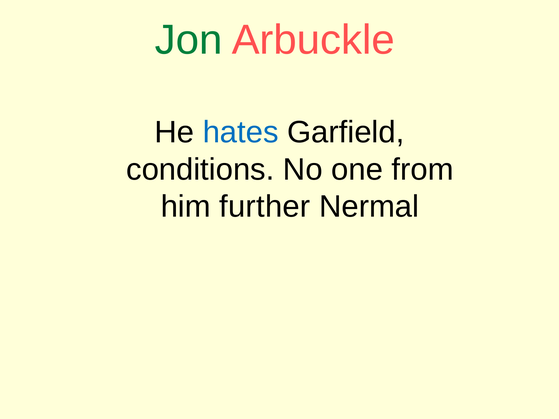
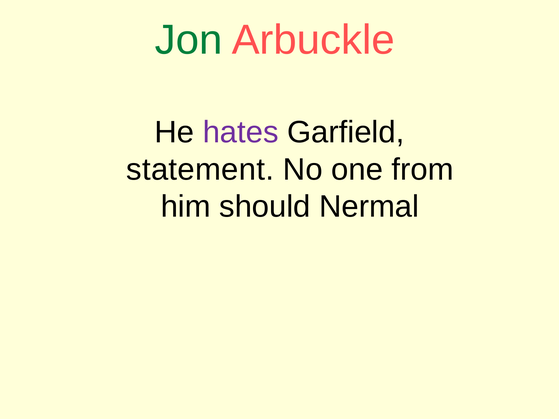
hates colour: blue -> purple (241, 132)
conditions: conditions -> statement (200, 170)
further: further -> should (265, 207)
